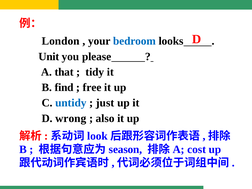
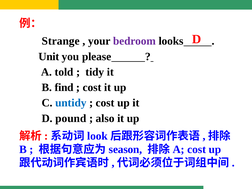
London: London -> Strange (61, 41)
bedroom colour: blue -> purple (134, 41)
that: that -> told (64, 72)
free: free -> cost (92, 87)
just: just -> cost (105, 103)
wrong: wrong -> pound (71, 118)
